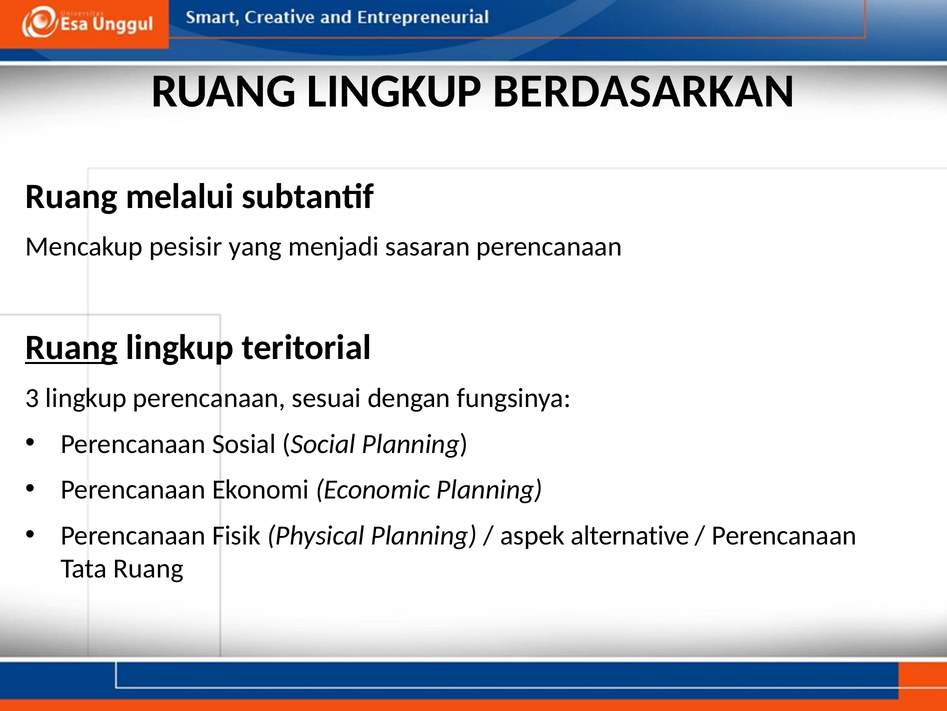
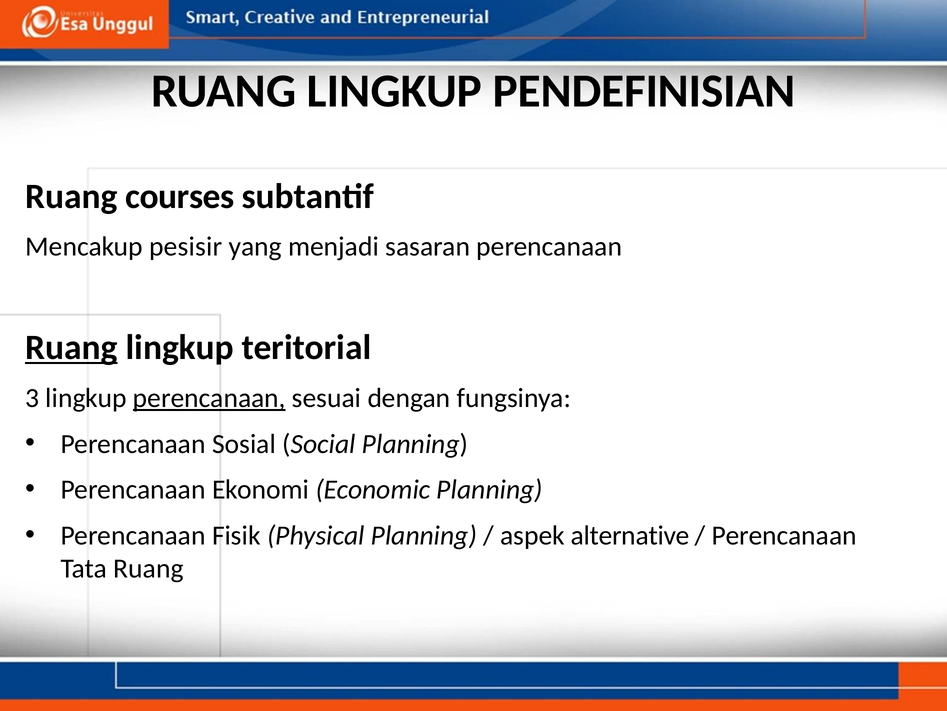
BERDASARKAN: BERDASARKAN -> PENDEFINISIAN (644, 91)
melalui: melalui -> courses (180, 196)
perencanaan underline: none -> present (209, 398)
